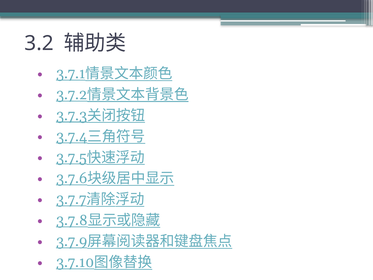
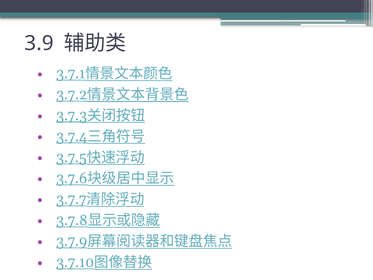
3.2: 3.2 -> 3.9 (39, 43)
